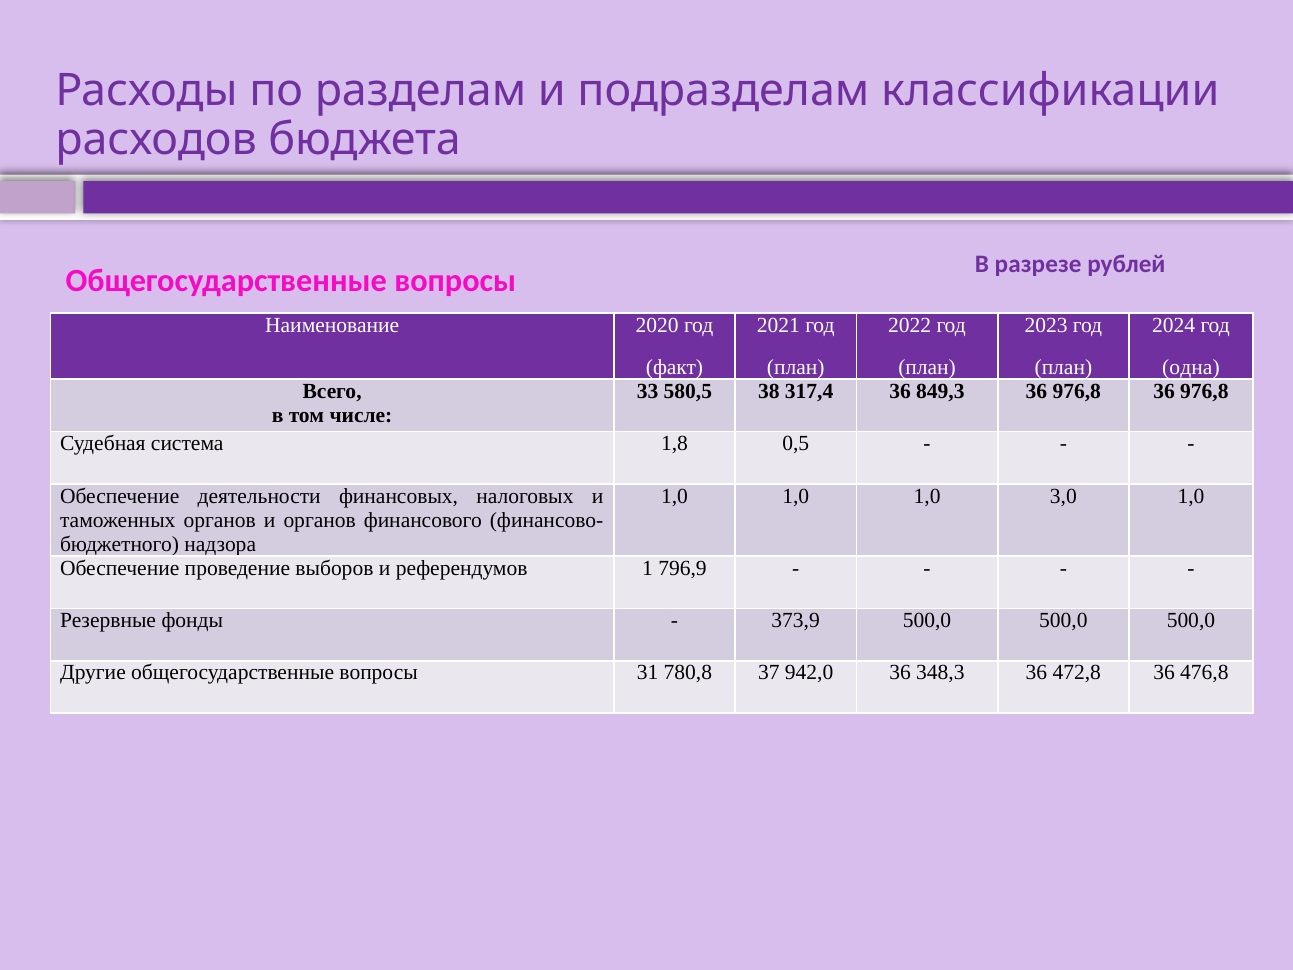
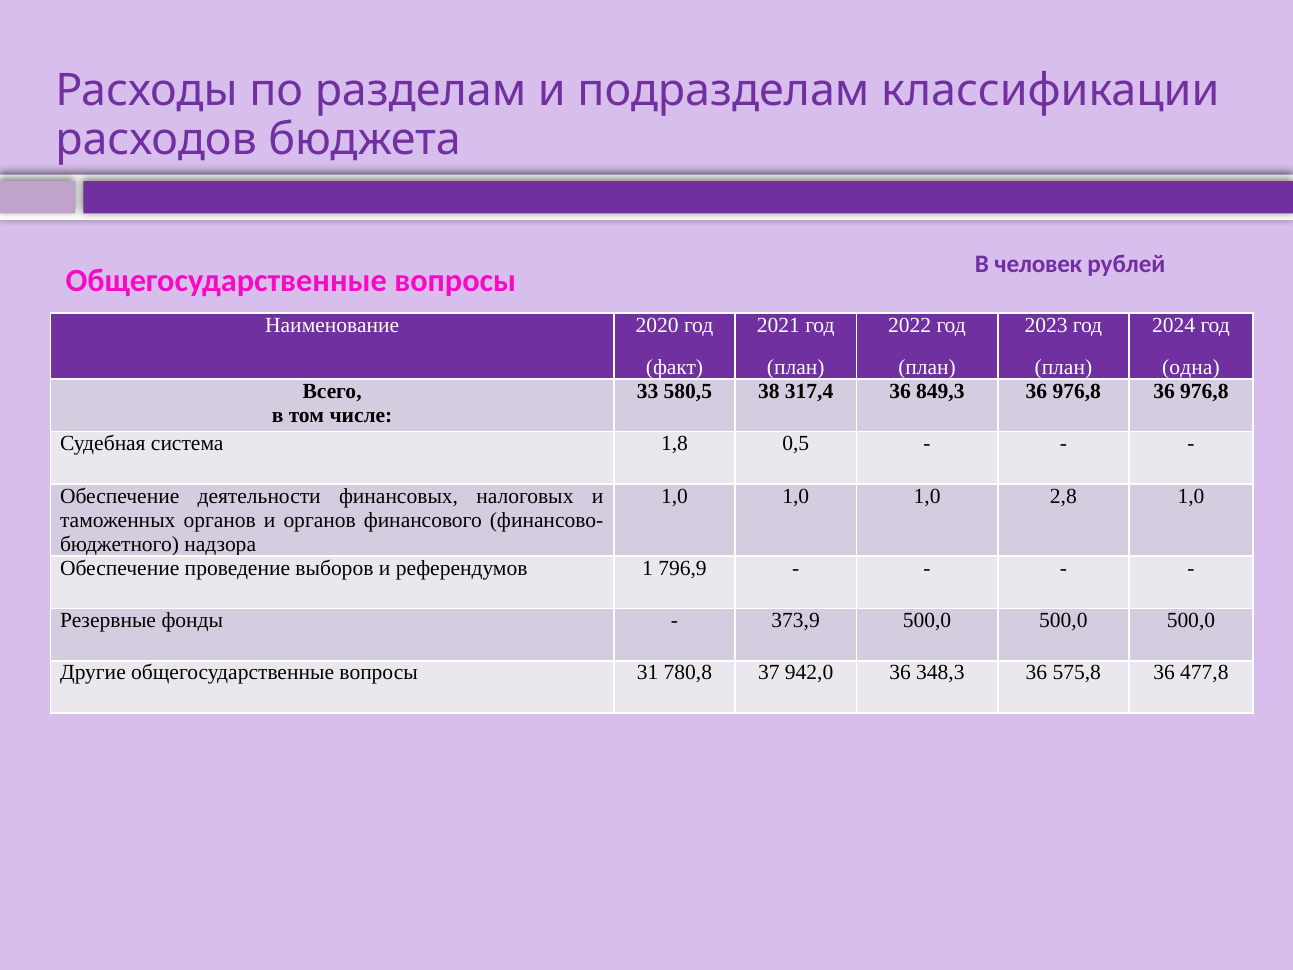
разрезе: разрезе -> человек (1038, 264)
3,0: 3,0 -> 2,8 (1063, 496)
472,8: 472,8 -> 575,8 (1077, 673)
476,8: 476,8 -> 477,8 (1204, 673)
